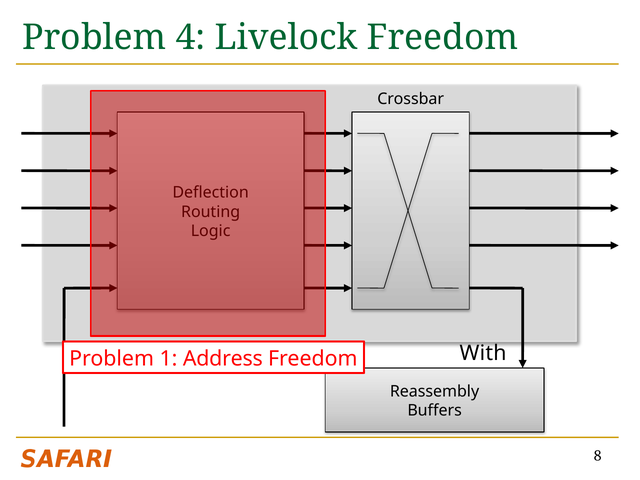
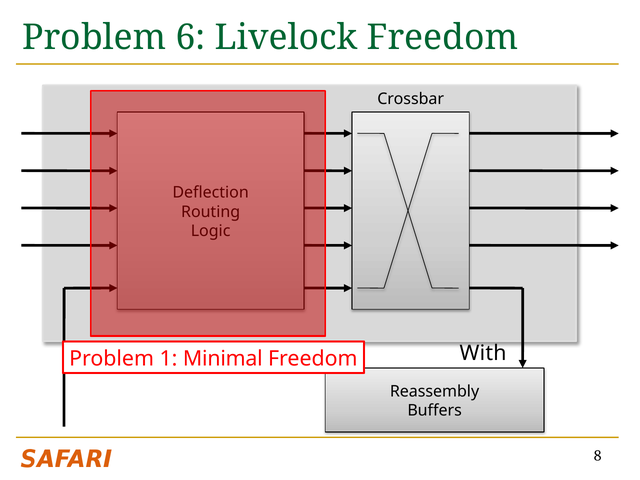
4: 4 -> 6 (191, 38)
Address: Address -> Minimal (223, 359)
